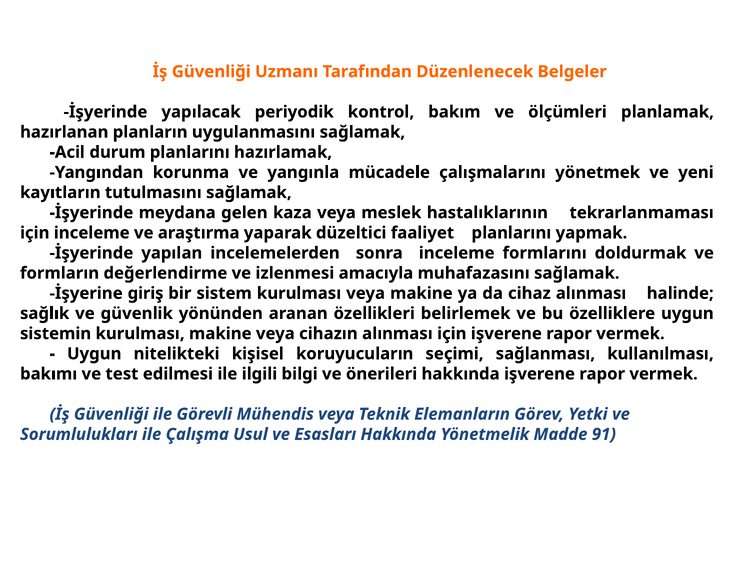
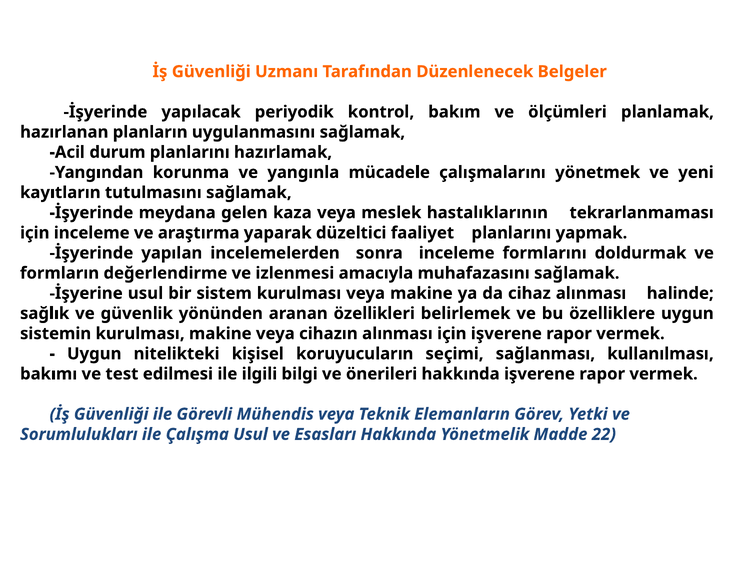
İşyerine giriş: giriş -> usul (145, 293)
91: 91 -> 22 (604, 434)
